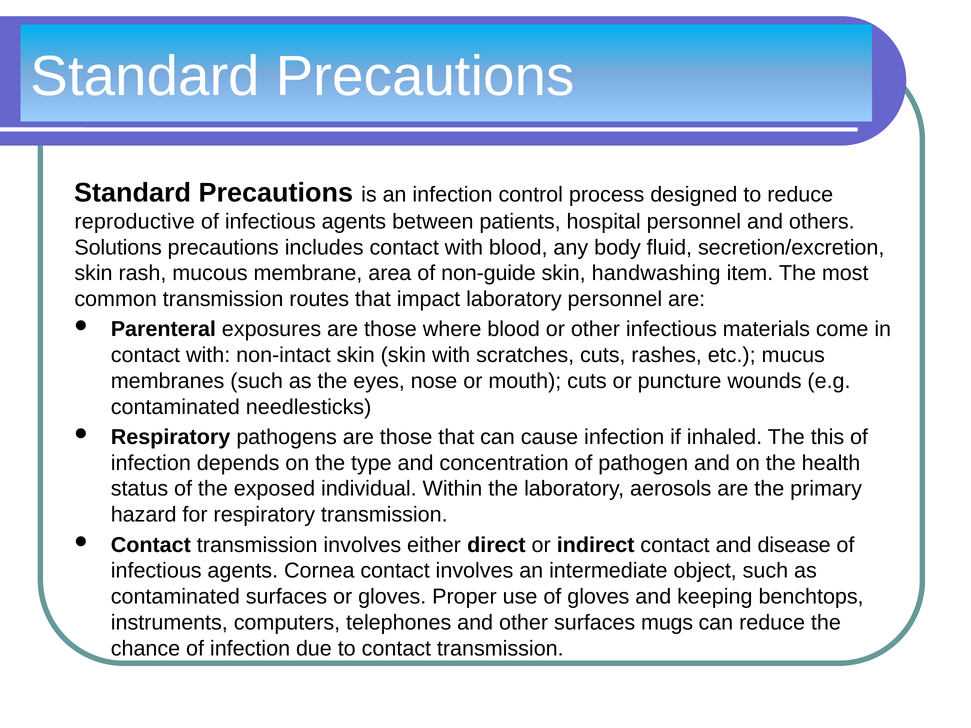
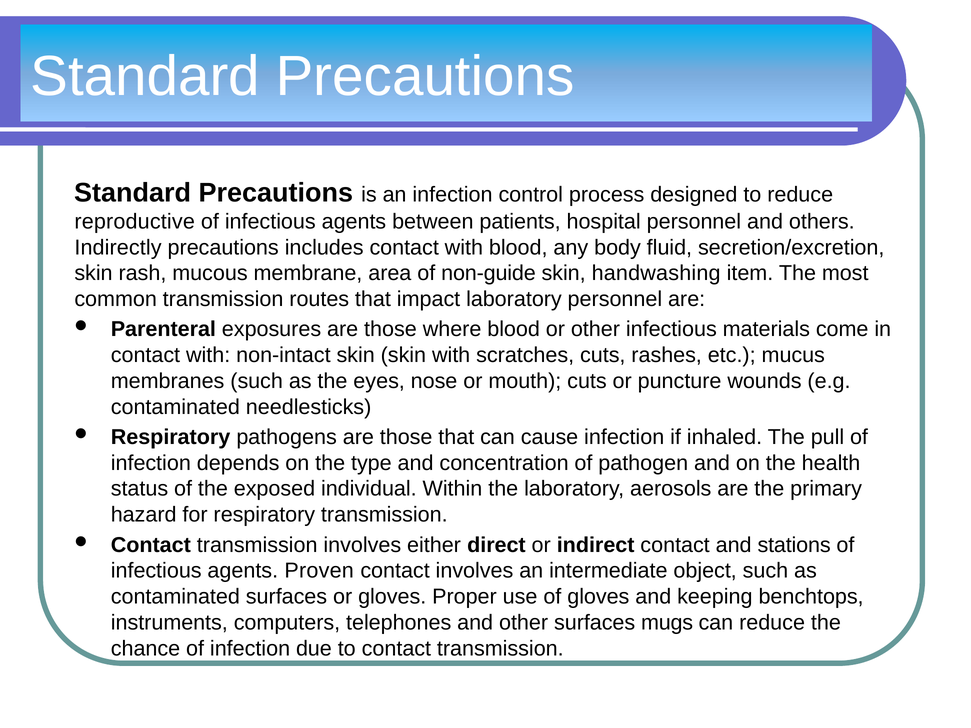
Solutions: Solutions -> Indirectly (118, 247)
this: this -> pull (828, 437)
disease: disease -> stations (794, 545)
Cornea: Cornea -> Proven (319, 571)
